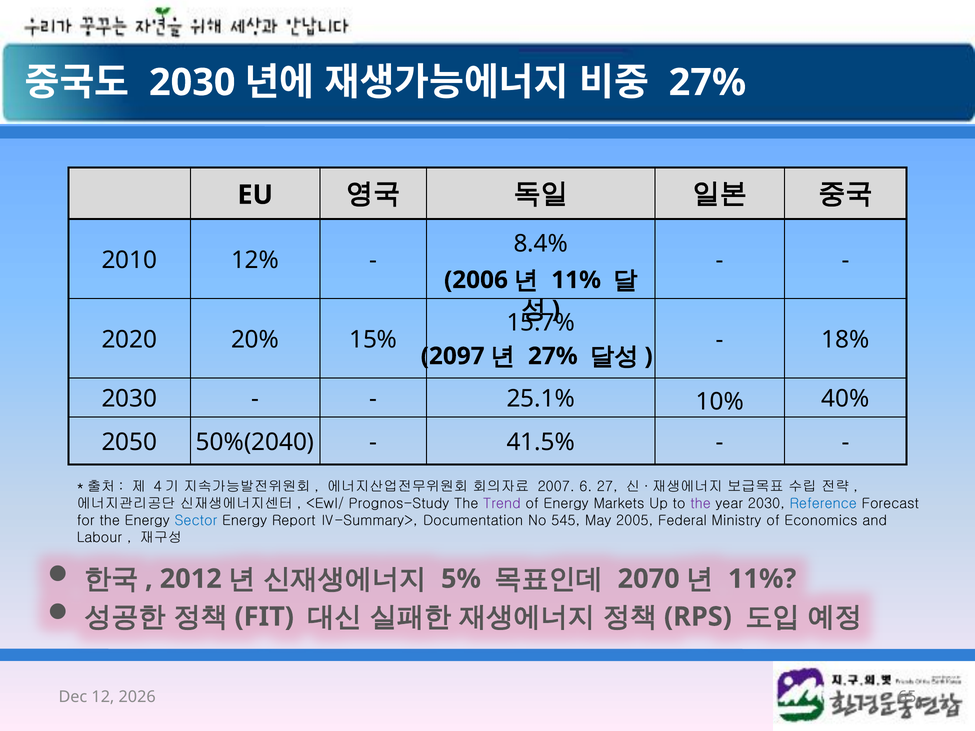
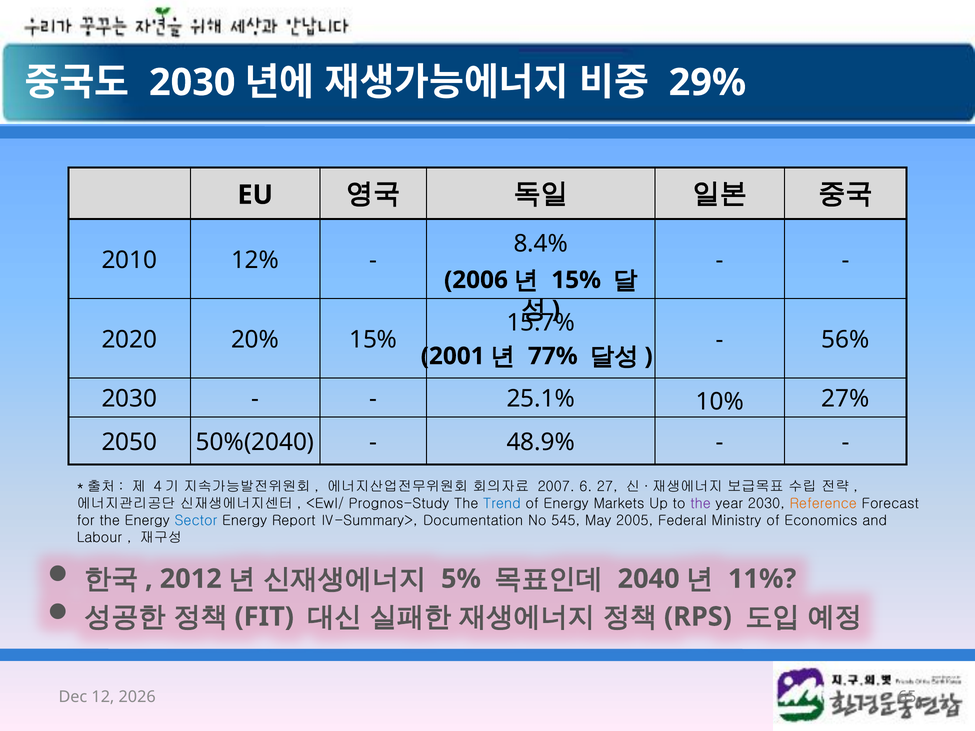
27%: 27% -> 29% (707, 83)
11%: 11% -> 15% (576, 280)
18%: 18% -> 56% (845, 340)
2097: 2097 -> 2001 (453, 356)
27%: 27% -> 77% (553, 356)
40%: 40% -> 27% (845, 399)
41.5%: 41.5% -> 48.9% (541, 442)
Trend colour: purple -> blue (502, 504)
Reference colour: blue -> orange (823, 504)
2070: 2070 -> 2040 (649, 579)
